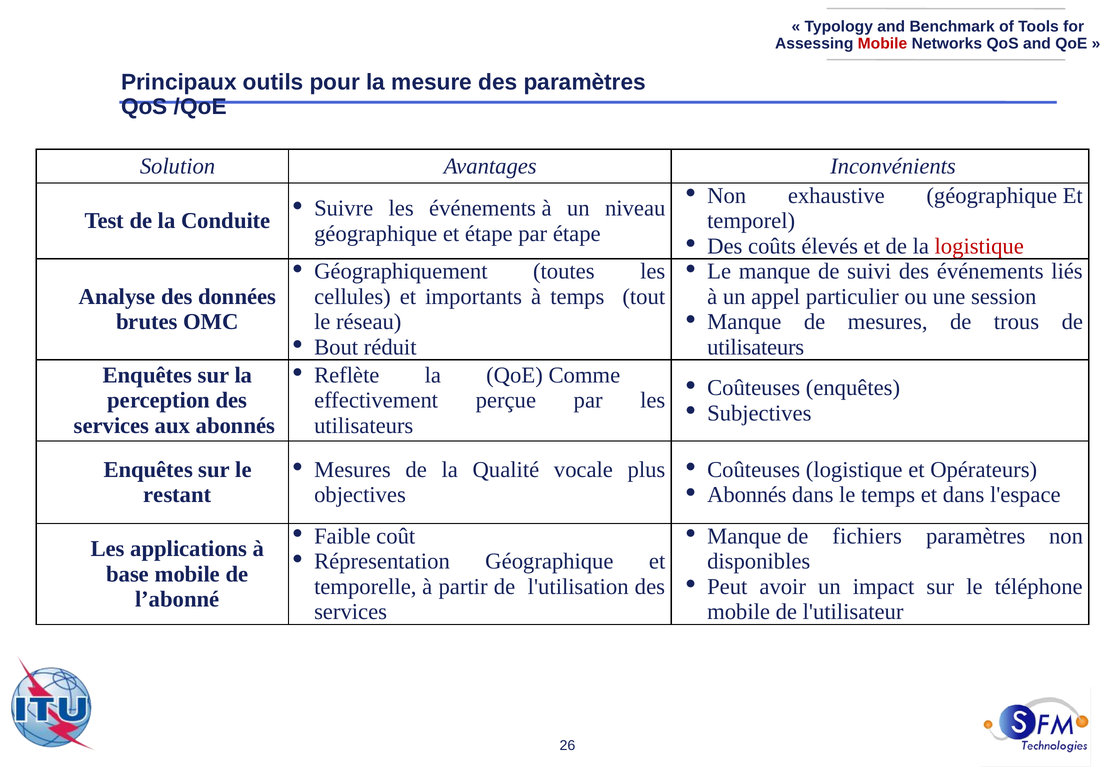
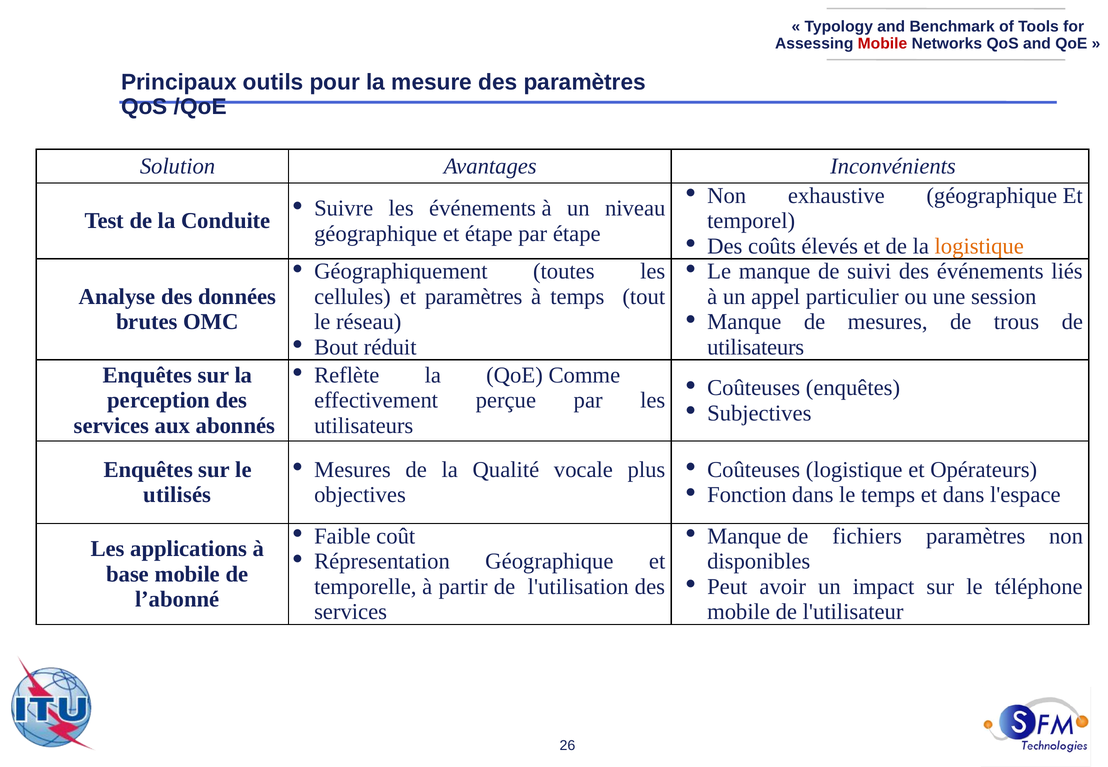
logistique colour: red -> orange (979, 246)
et importants: importants -> paramètres (474, 297)
Abonnés: Abonnés -> Fonction (747, 495)
restant: restant -> utilisés (177, 495)
